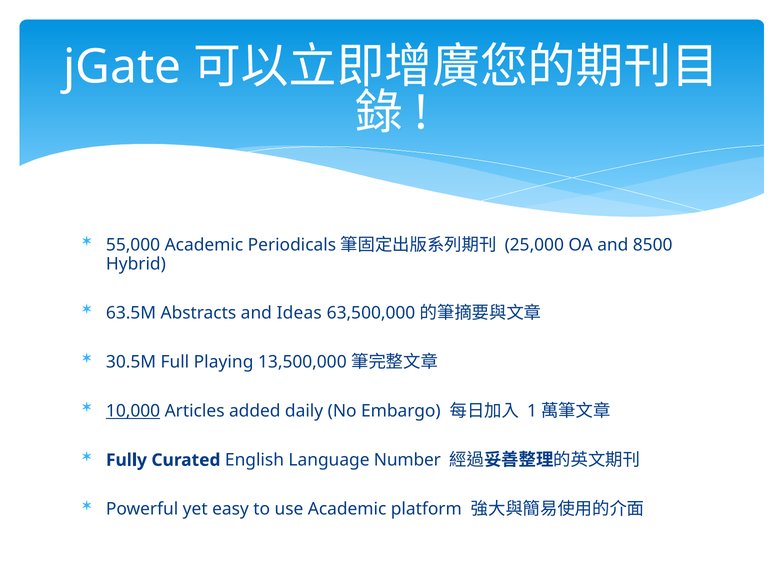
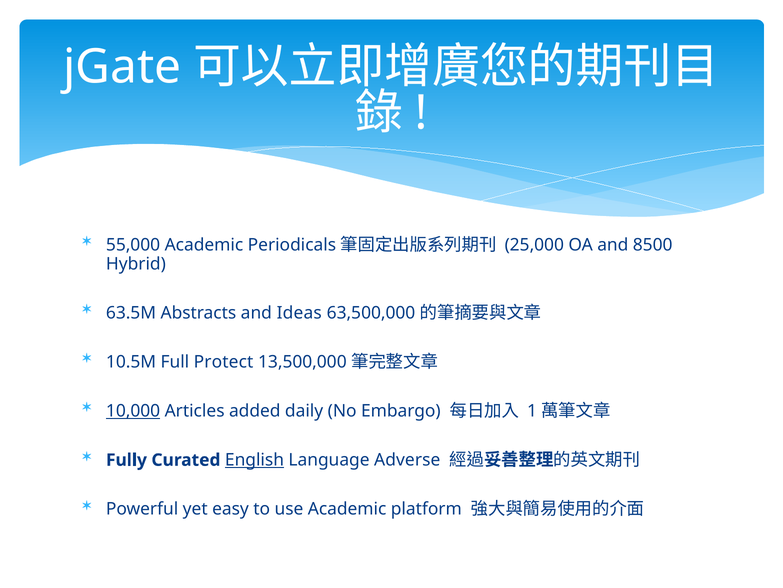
30.5M: 30.5M -> 10.5M (131, 361)
Playing: Playing -> Protect (224, 361)
English underline: none -> present (254, 460)
Number: Number -> Adverse (407, 460)
